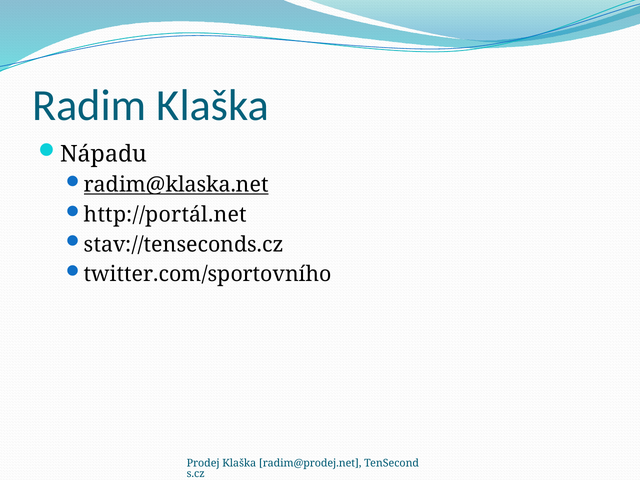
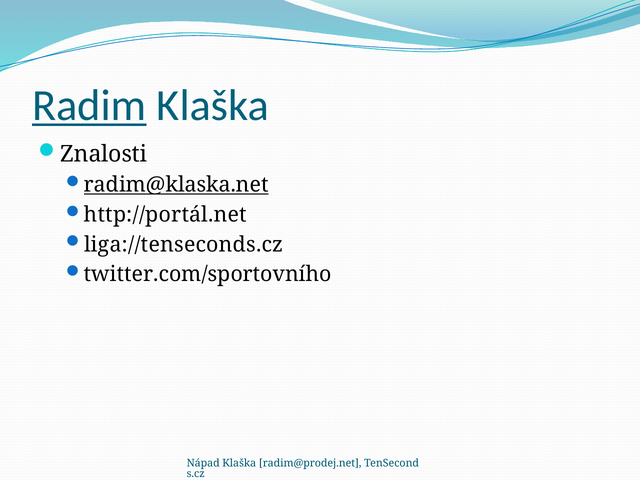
Radim underline: none -> present (89, 106)
Nápadu: Nápadu -> Znalosti (104, 154)
stav://tenseconds.cz: stav://tenseconds.cz -> liga://tenseconds.cz (184, 245)
Prodej: Prodej -> Nápad (203, 463)
